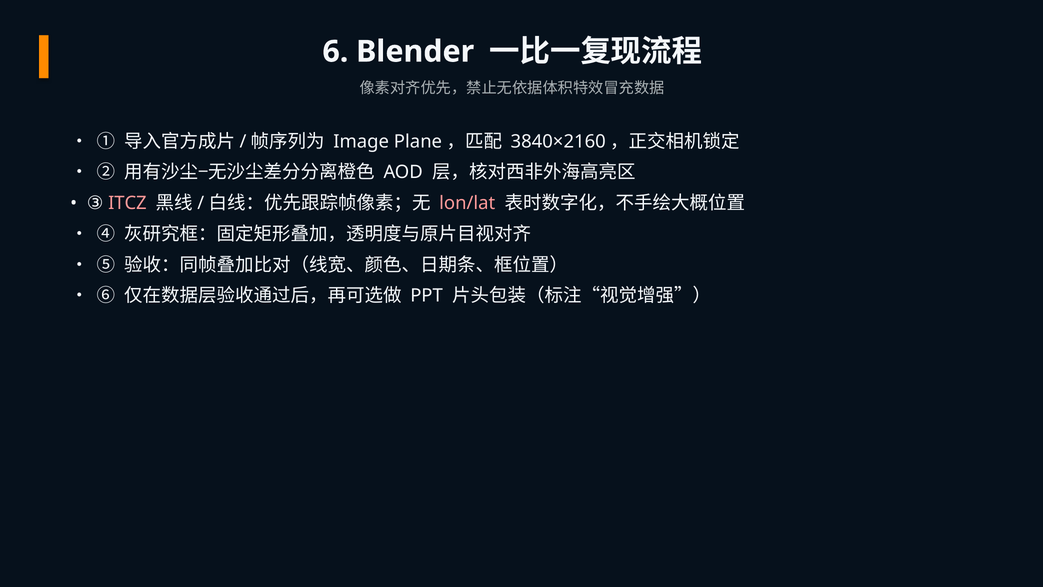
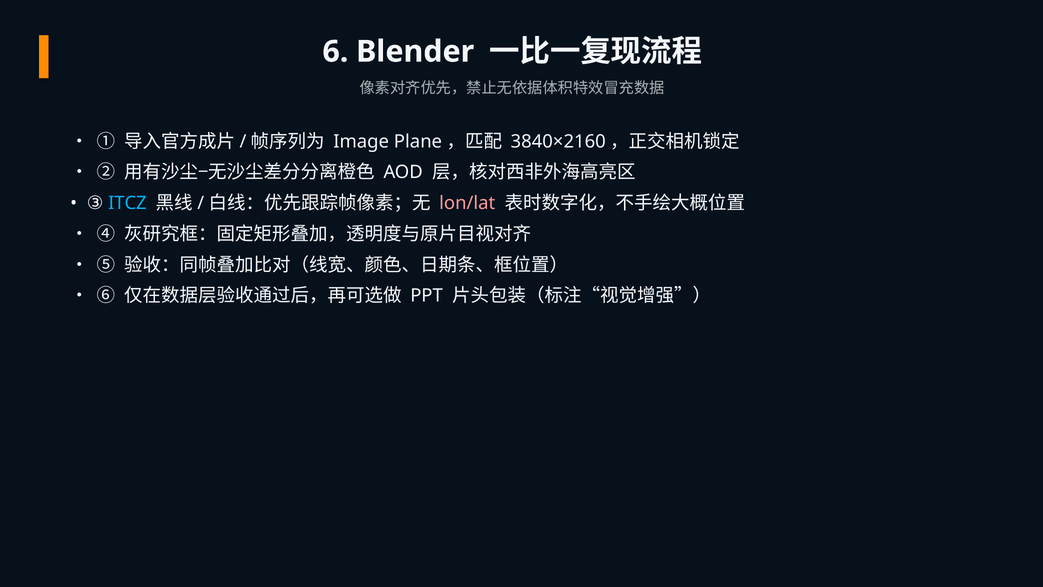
ITCZ colour: pink -> light blue (127, 203)
